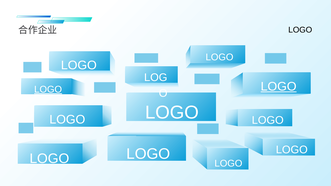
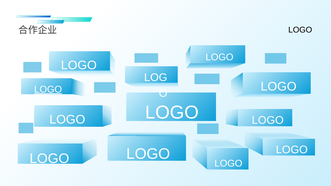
LOGO underline: present -> none (279, 87)
